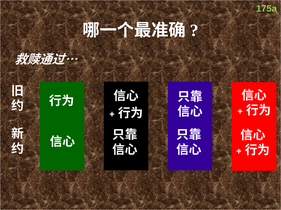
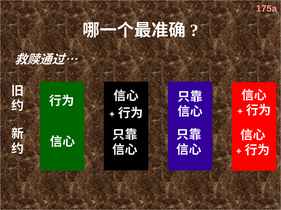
175a colour: light green -> pink (266, 9)
